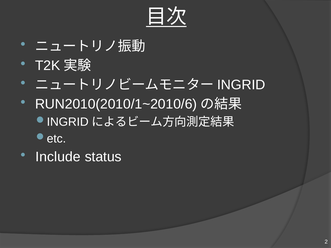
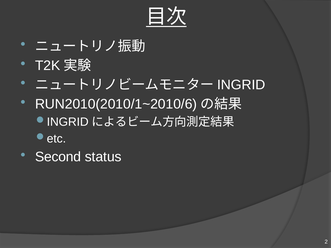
Include: Include -> Second (58, 157)
